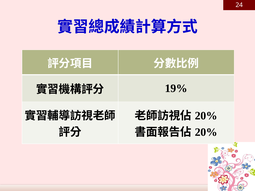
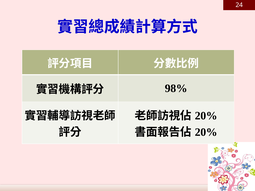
19%: 19% -> 98% (176, 88)
